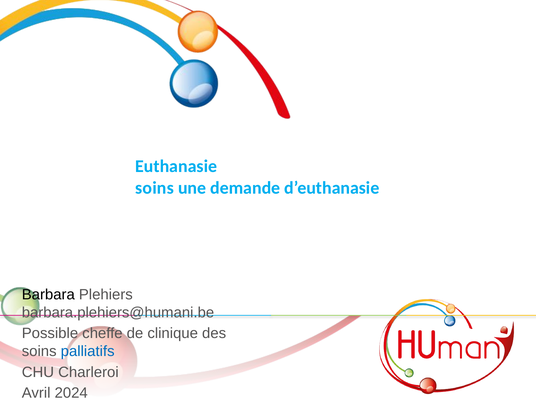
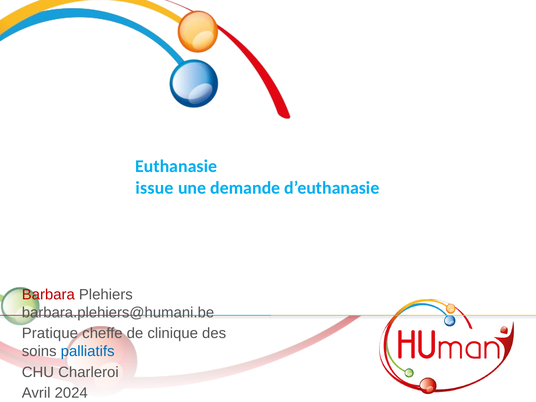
soins: soins -> issue (155, 188)
Barbara colour: black -> red (48, 295)
Possible: Possible -> Pratique (50, 333)
